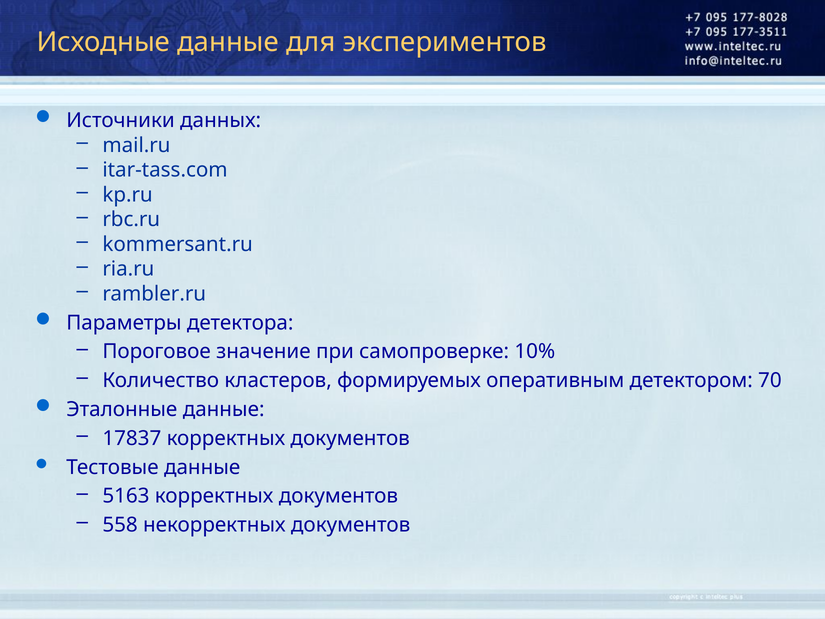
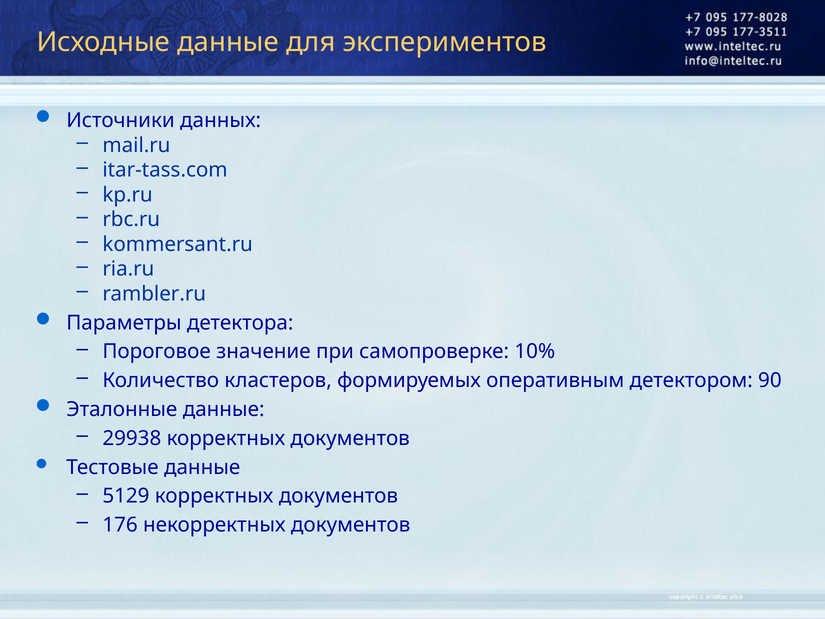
70: 70 -> 90 (770, 380)
17837: 17837 -> 29938 (132, 438)
5163: 5163 -> 5129 (126, 496)
558: 558 -> 176 (120, 525)
